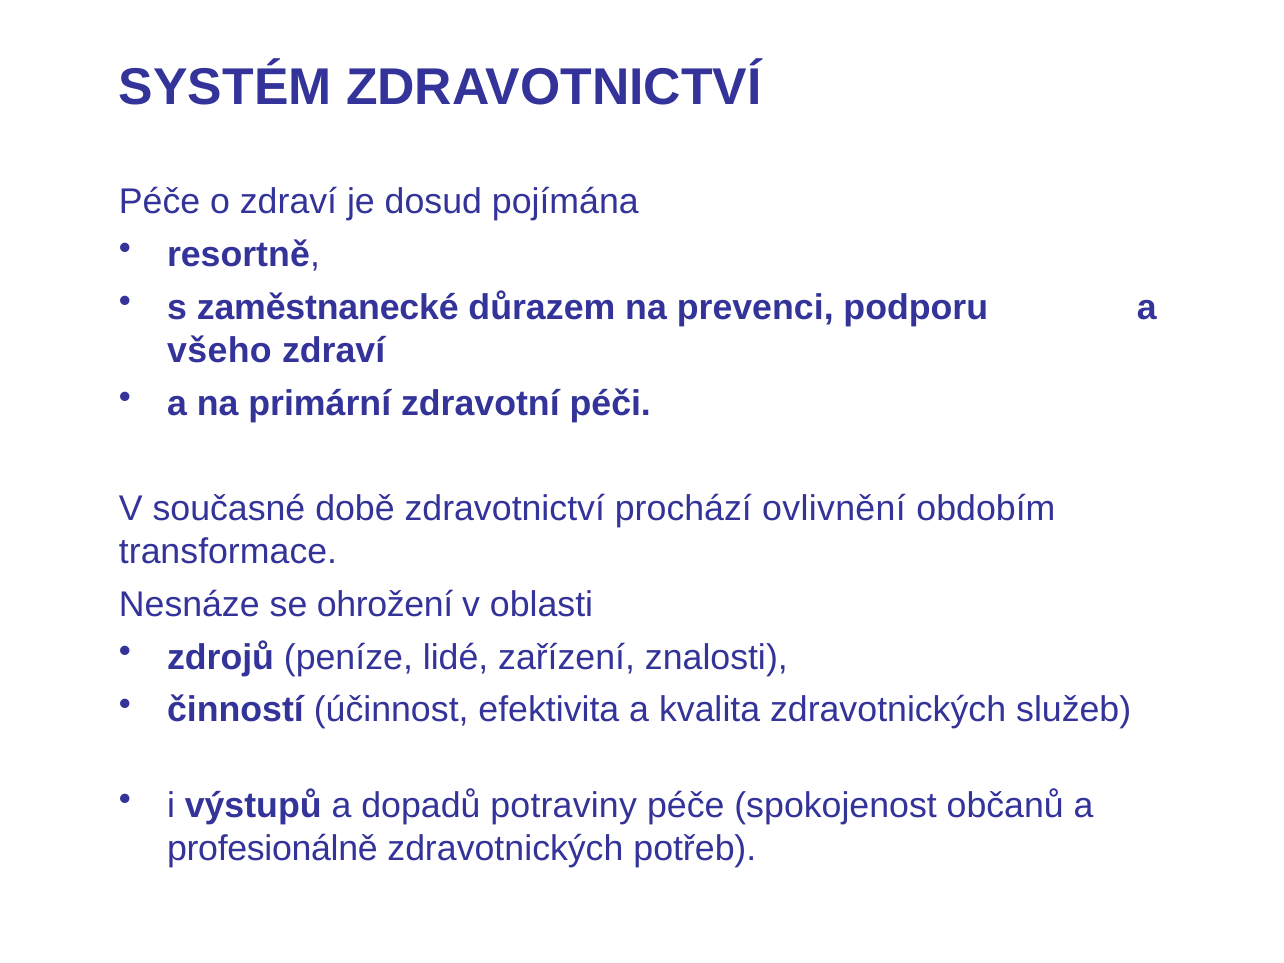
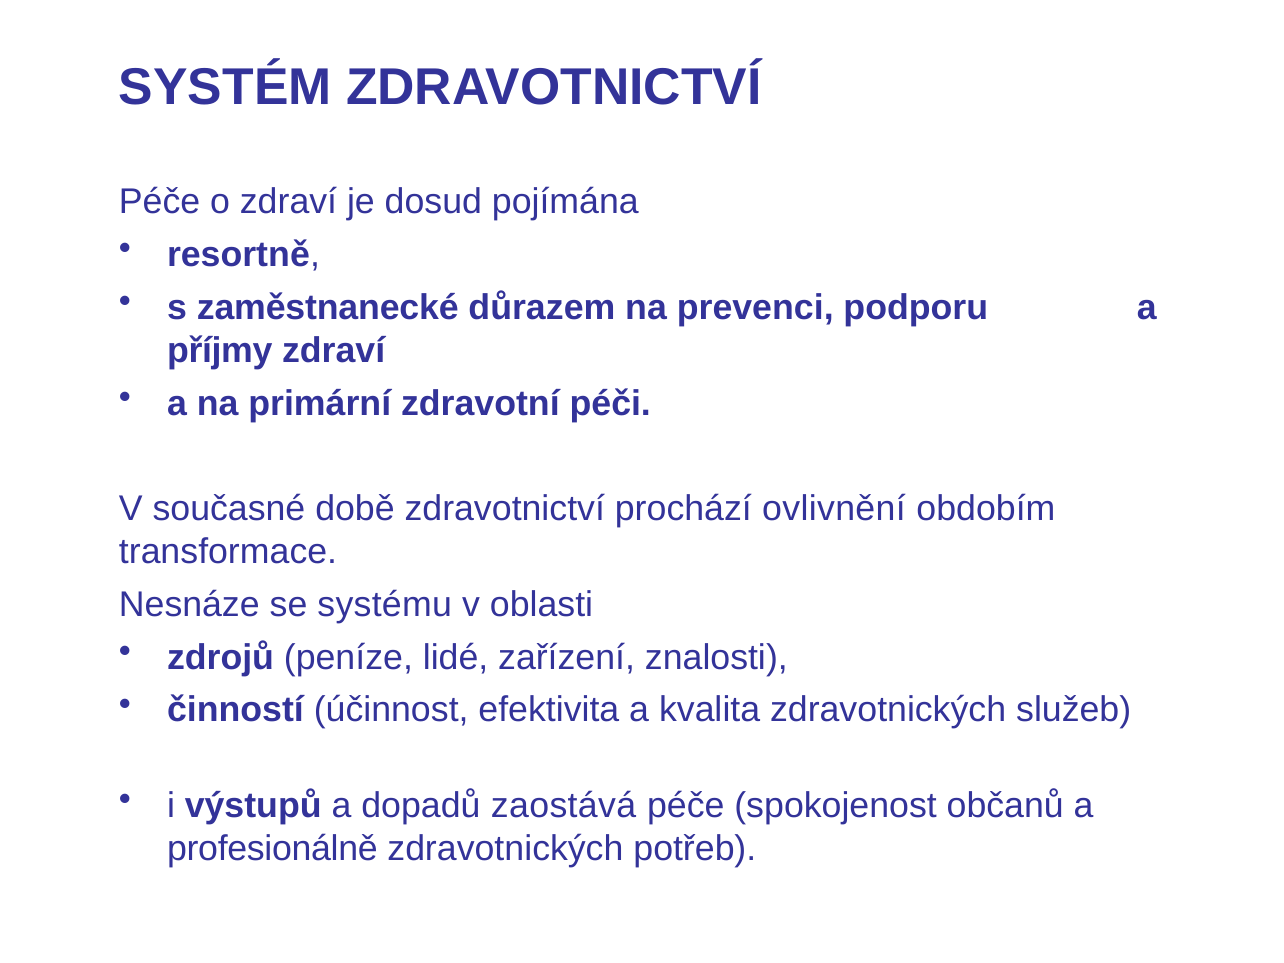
všeho: všeho -> příjmy (220, 350)
ohrožení: ohrožení -> systému (385, 605)
potraviny: potraviny -> zaostává (564, 806)
